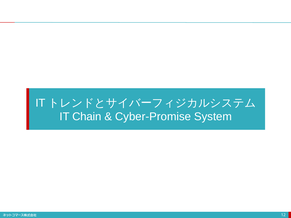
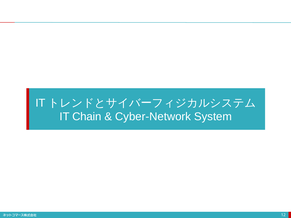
Cyber-Promise: Cyber-Promise -> Cyber-Network (153, 117)
